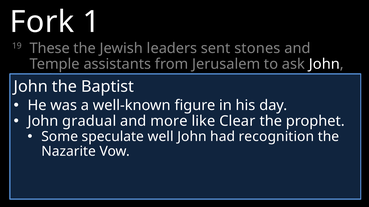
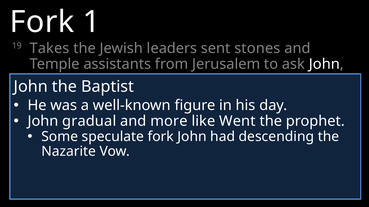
These: These -> Takes (50, 48)
Clear: Clear -> Went (237, 121)
speculate well: well -> fork (161, 137)
recognition: recognition -> descending (276, 137)
